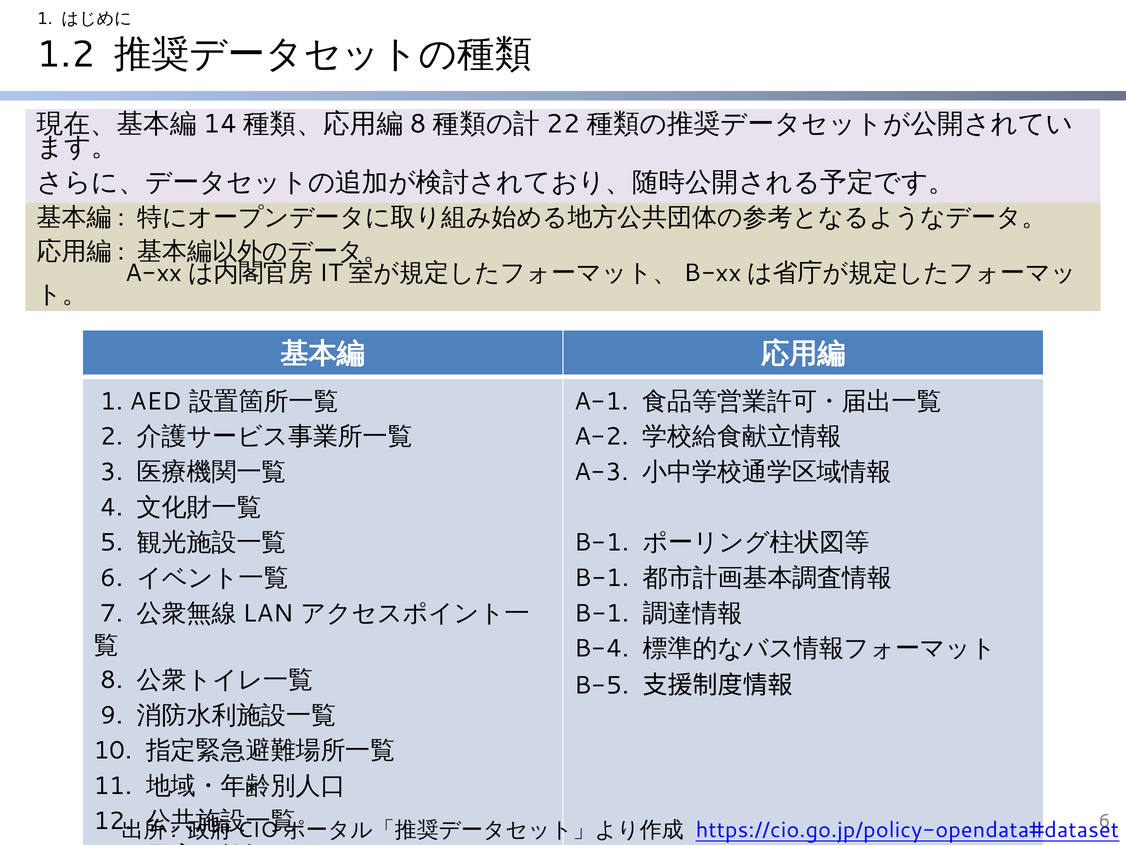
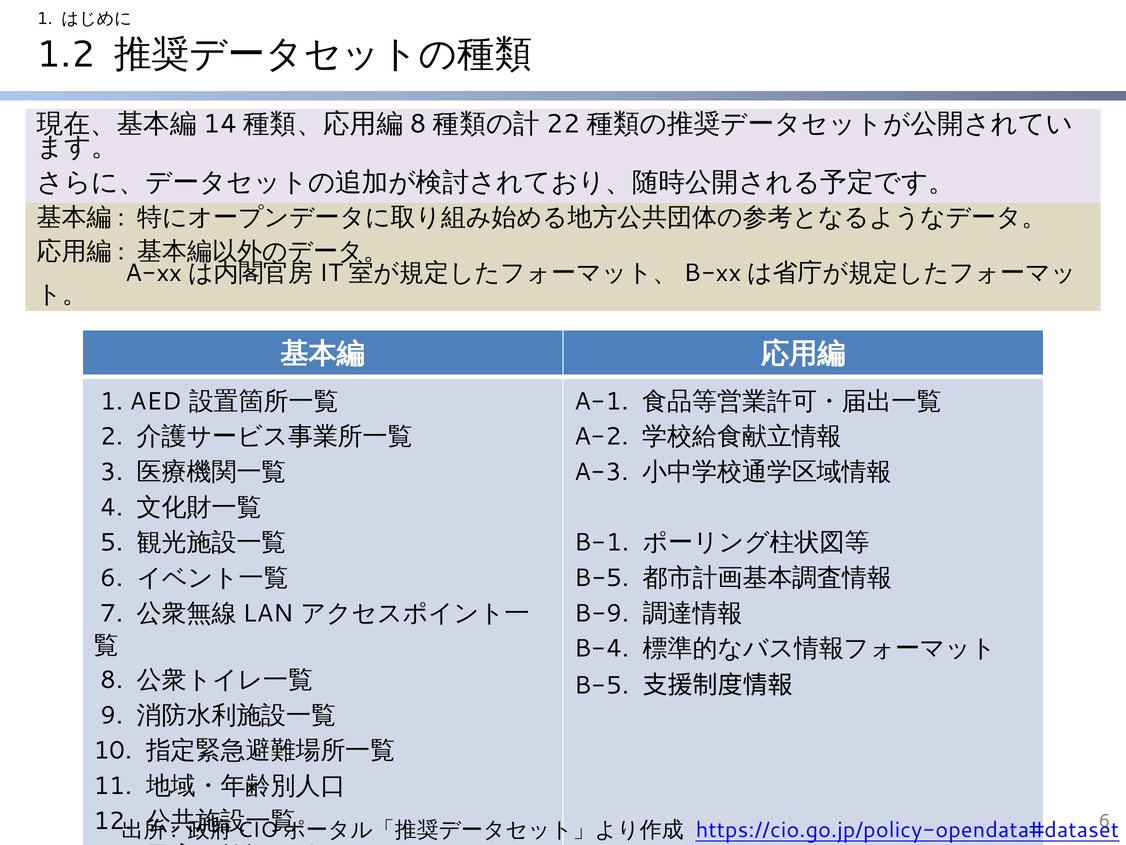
B-1: B-1 -> B-5 (602, 578)
B-1: B-1 -> B-9 (602, 613)
